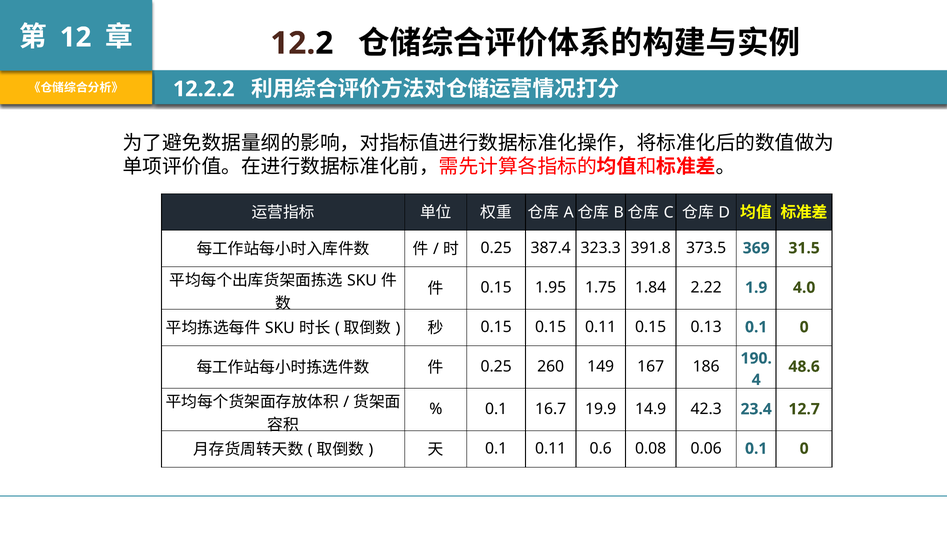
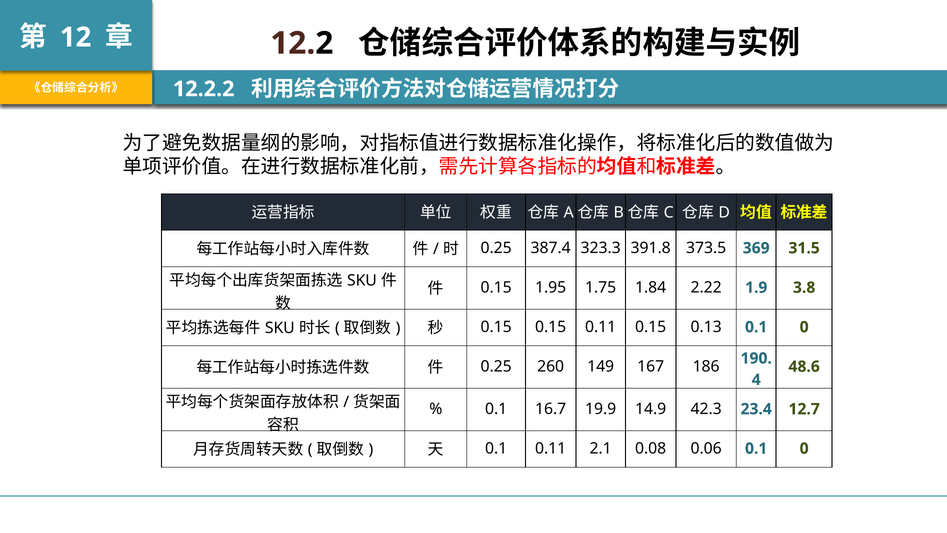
4.0: 4.0 -> 3.8 (804, 287)
0.6: 0.6 -> 2.1 (601, 448)
